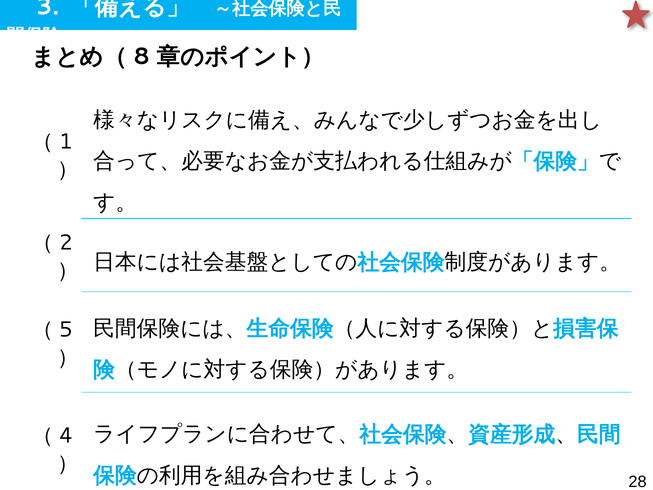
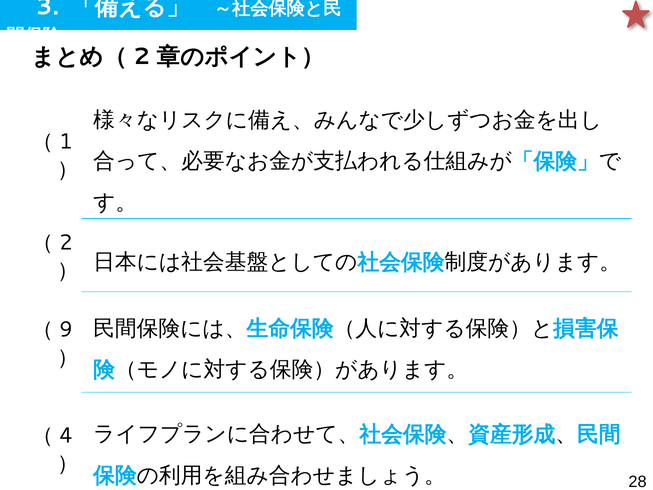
8: 8 -> 2 (142, 56)
5: 5 -> 9 (66, 329)
